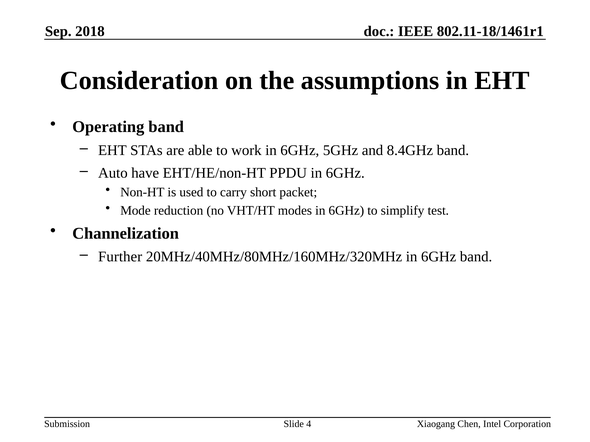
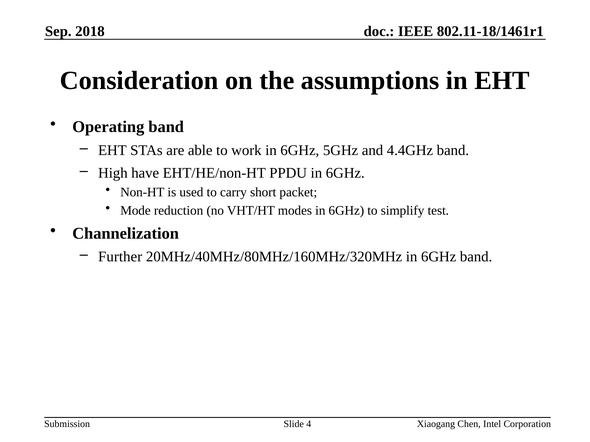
8.4GHz: 8.4GHz -> 4.4GHz (410, 151)
Auto: Auto -> High (113, 173)
